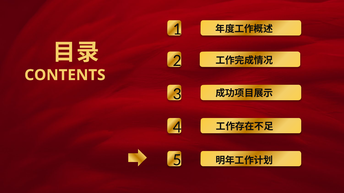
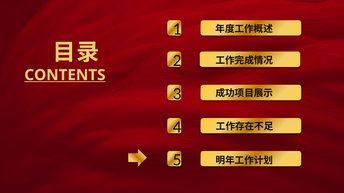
CONTENTS underline: none -> present (65, 75)
